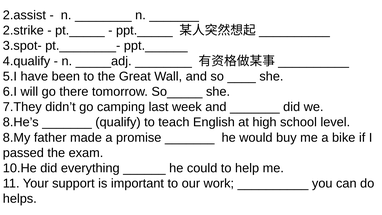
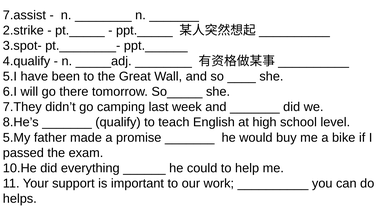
2.assist: 2.assist -> 7.assist (24, 15)
8.My: 8.My -> 5.My (17, 137)
